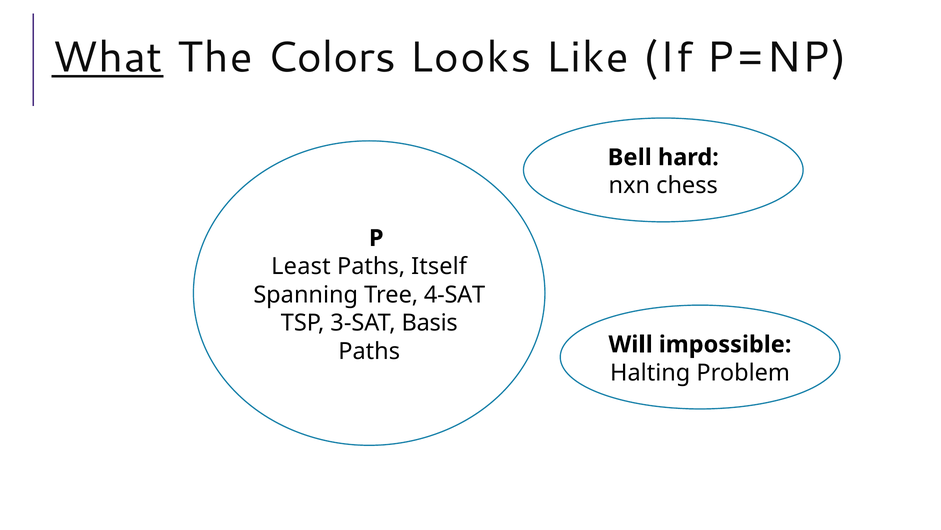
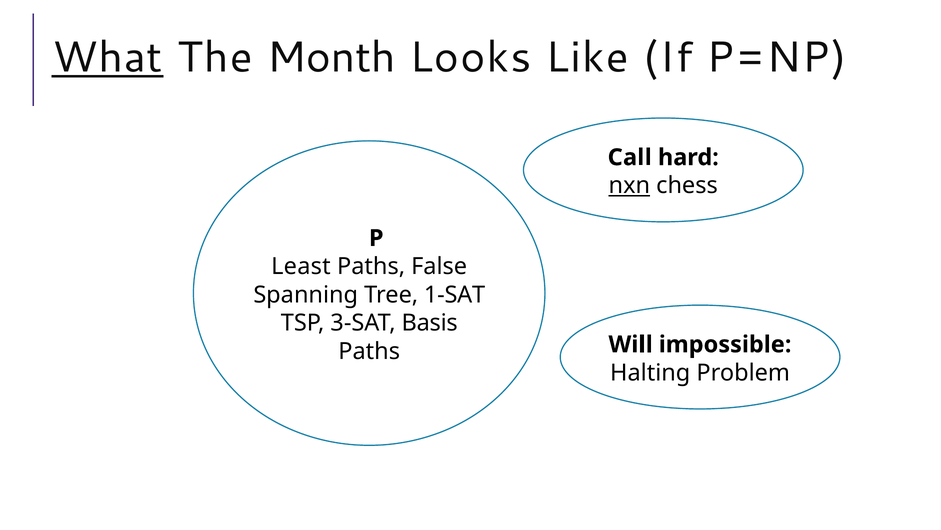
Colors: Colors -> Month (331, 58)
Bell: Bell -> Call (630, 157)
nxn underline: none -> present (629, 185)
Itself: Itself -> False (439, 266)
4-SAT: 4-SAT -> 1-SAT (455, 294)
